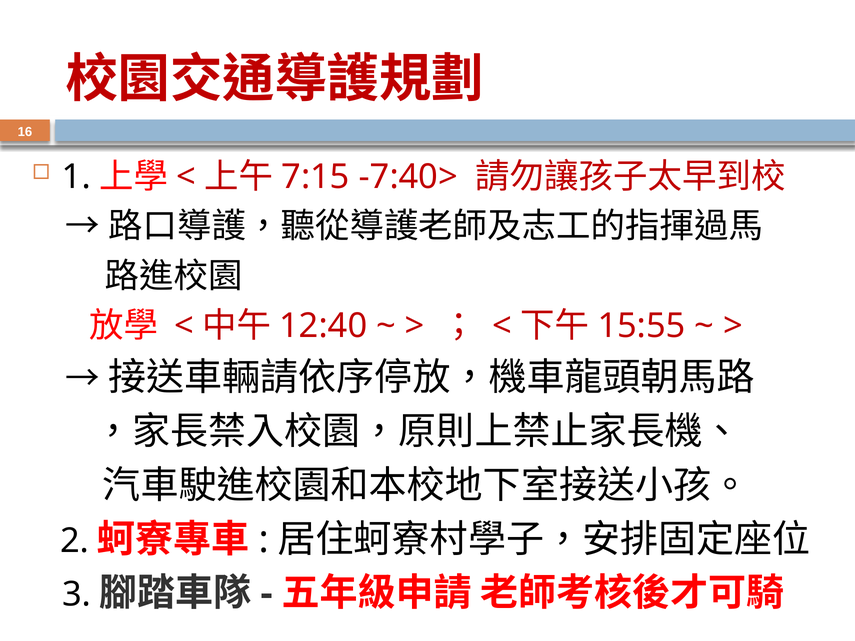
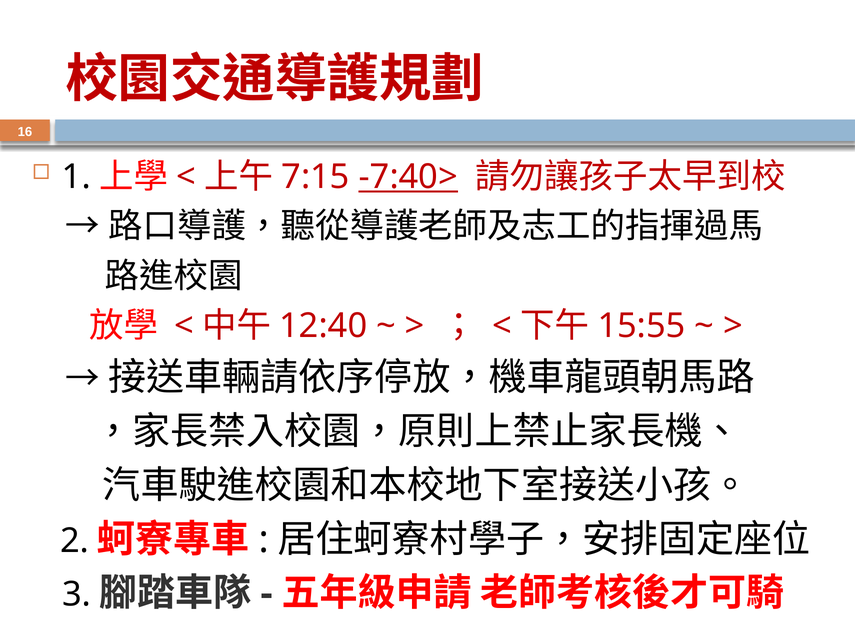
-7:40> underline: none -> present (408, 177)
